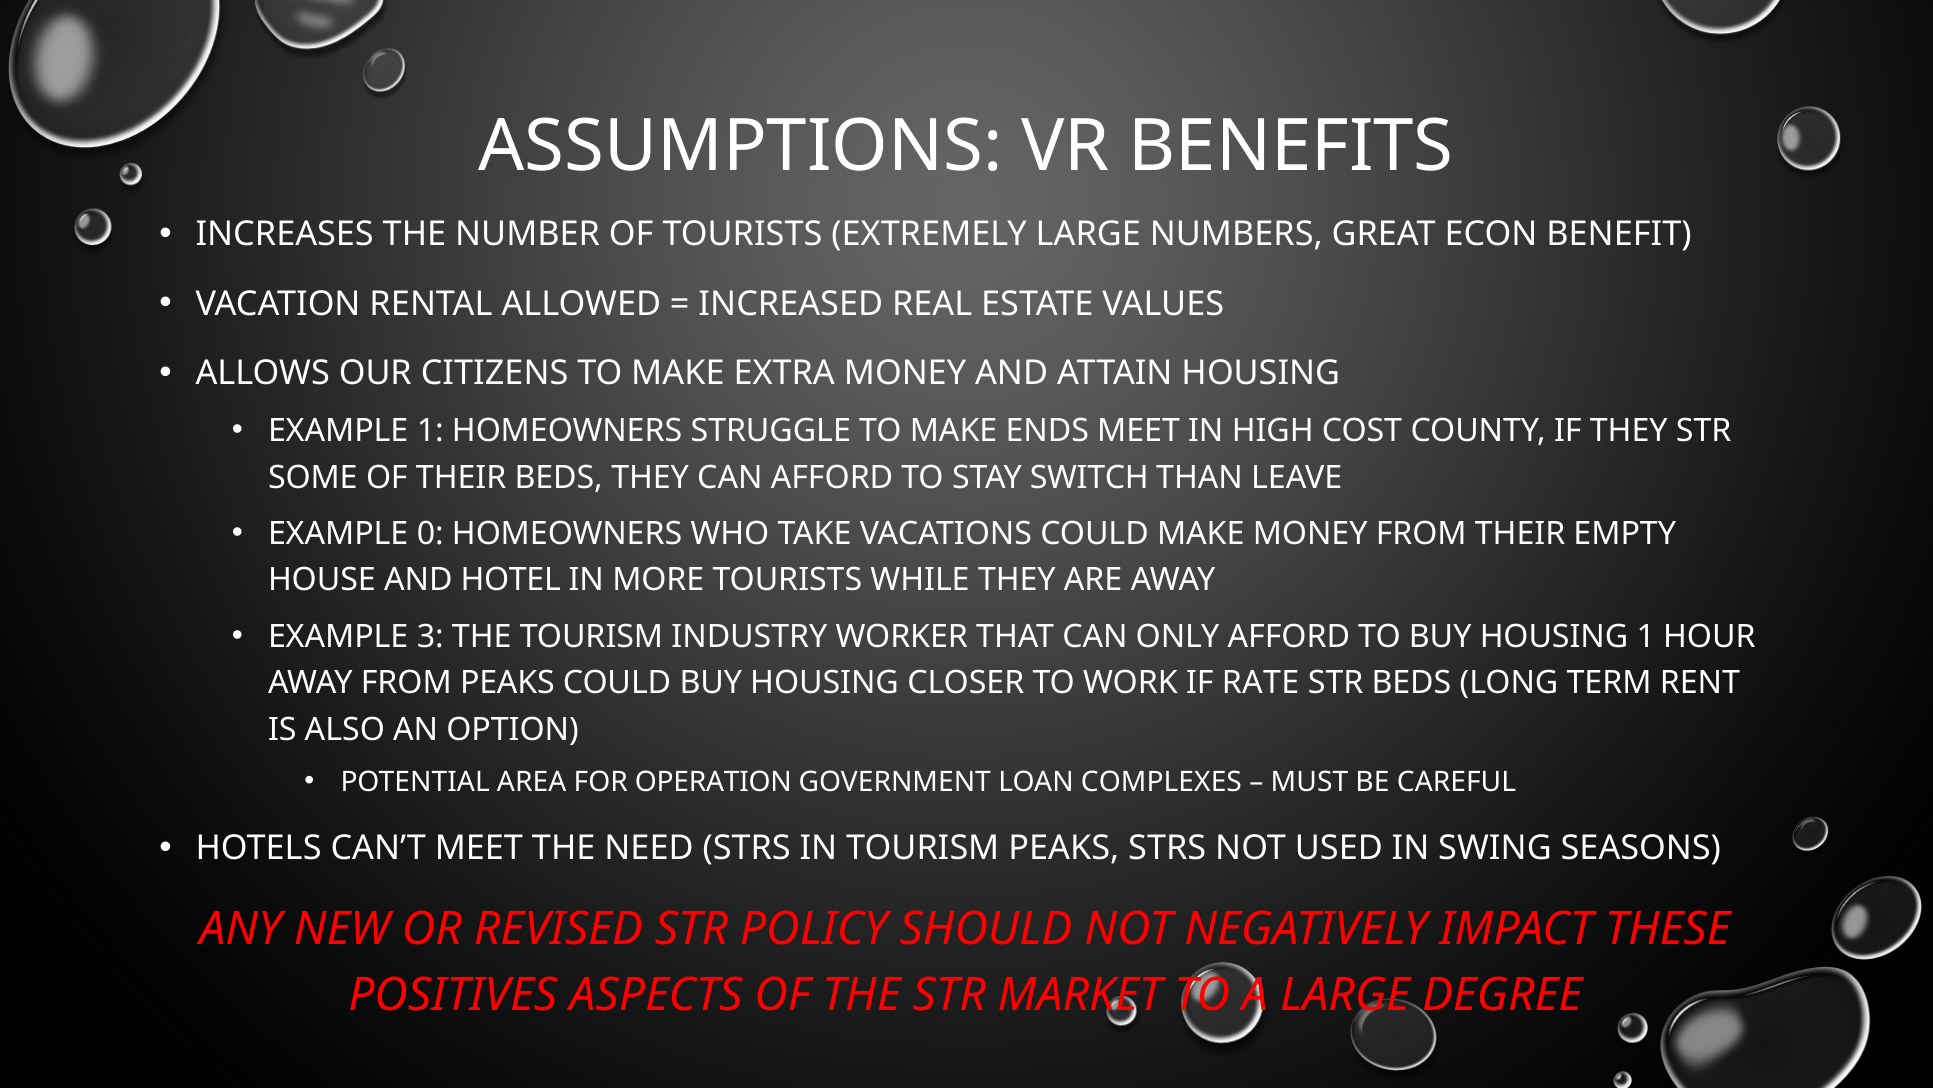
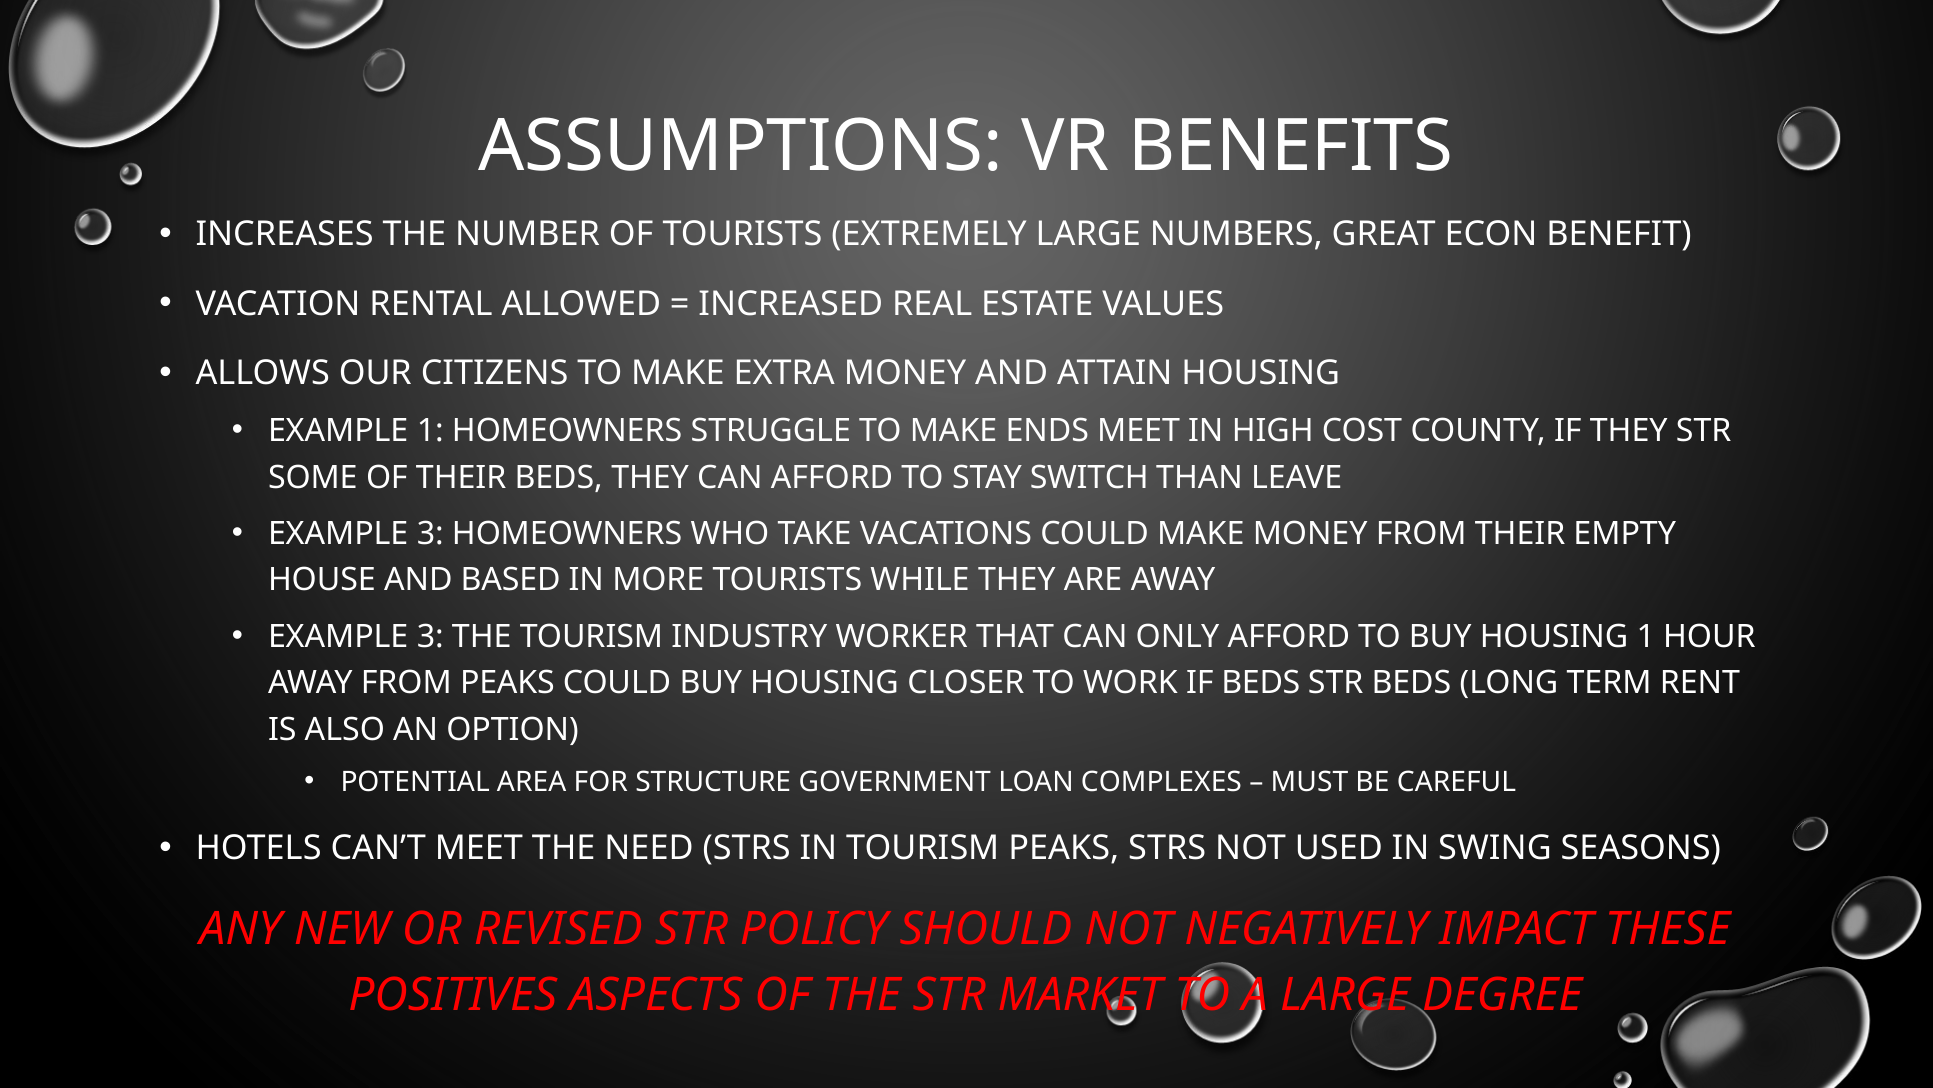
0: 0 -> 3 (430, 534)
HOTEL: HOTEL -> BASED (511, 580)
IF RATE: RATE -> BEDS (1261, 683)
OPERATION: OPERATION -> STRUCTURE (713, 782)
